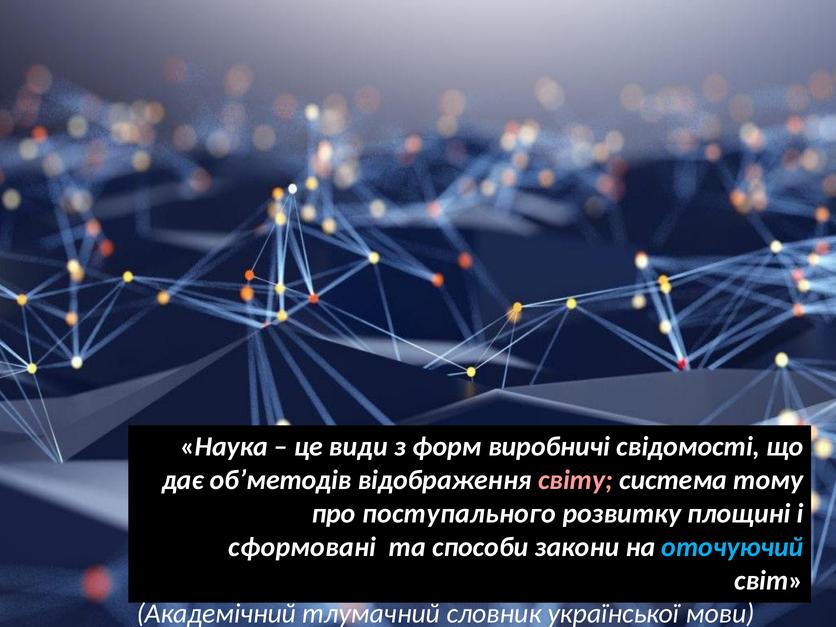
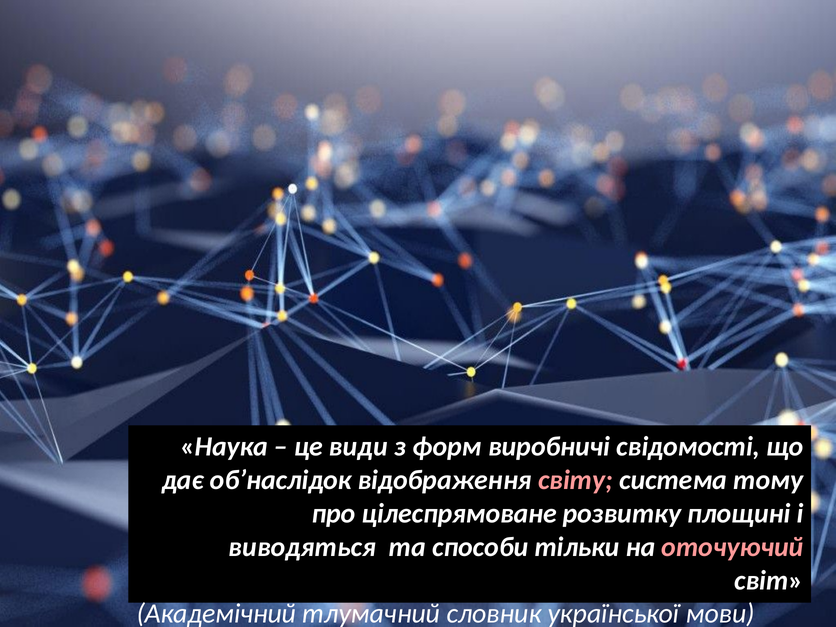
об’методів: об’методів -> об’наслідок (281, 480)
поступального: поступального -> цілеспрямоване (459, 513)
сформовані: сформовані -> виводяться (302, 547)
закони: закони -> тільки (577, 547)
оточуючий colour: light blue -> pink (732, 547)
